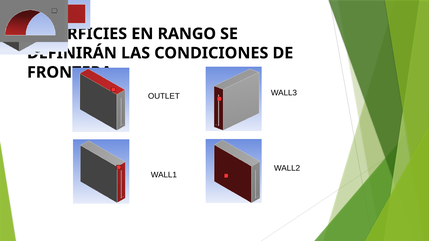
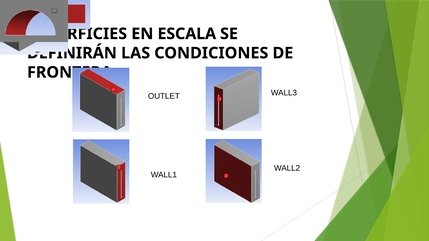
RANGO: RANGO -> ESCALA (187, 34)
